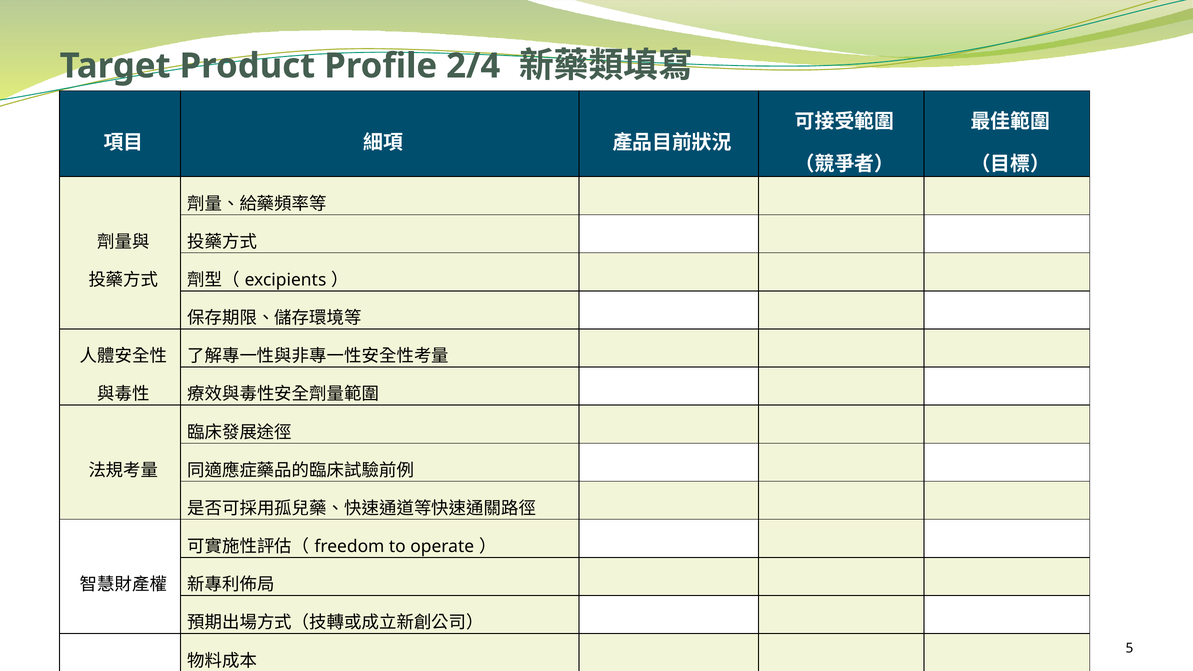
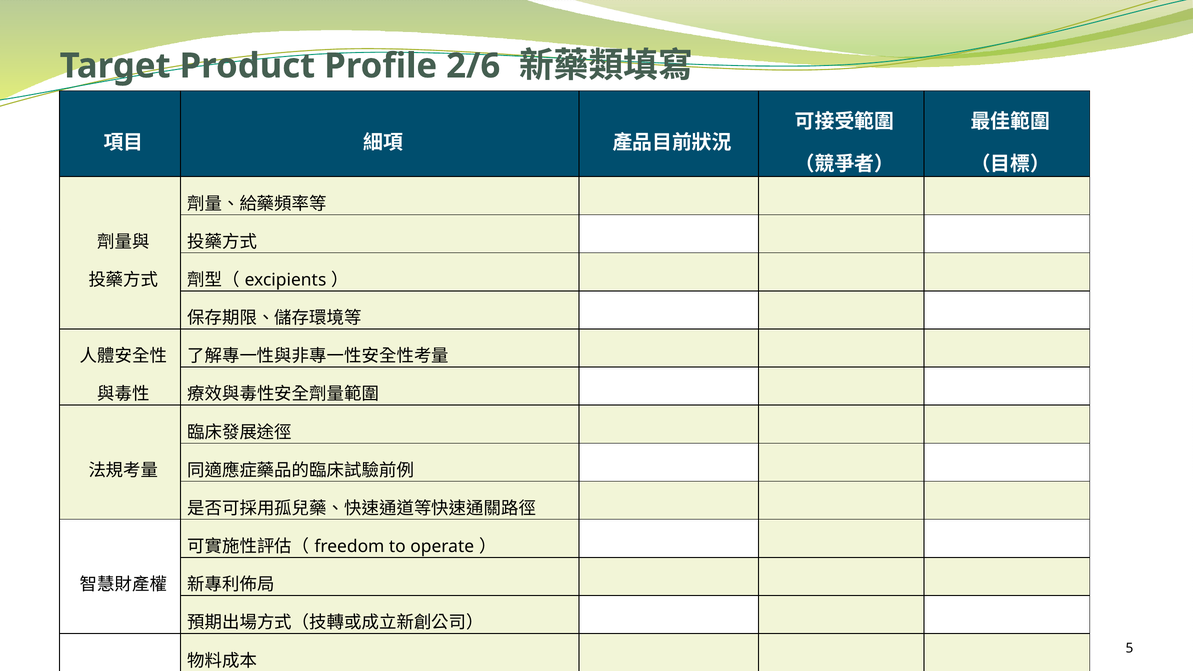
2/4: 2/4 -> 2/6 (473, 66)
